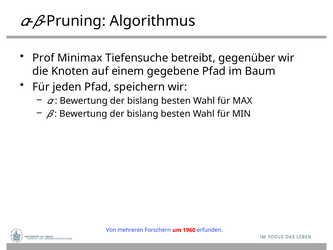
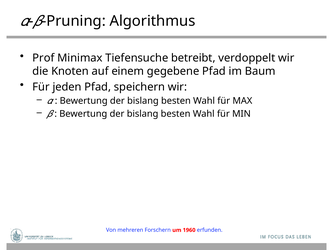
gegenüber: gegenüber -> verdoppelt (247, 58)
